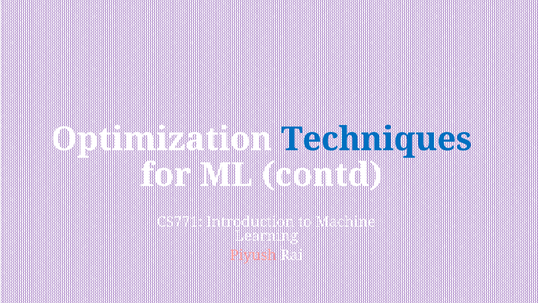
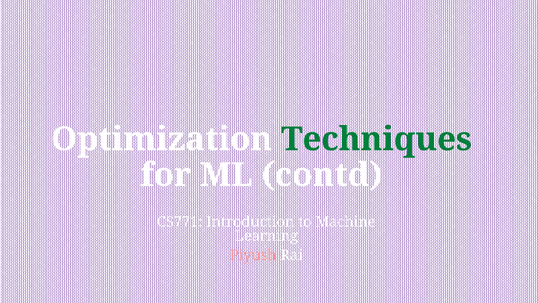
Techniques colour: blue -> green (376, 139)
